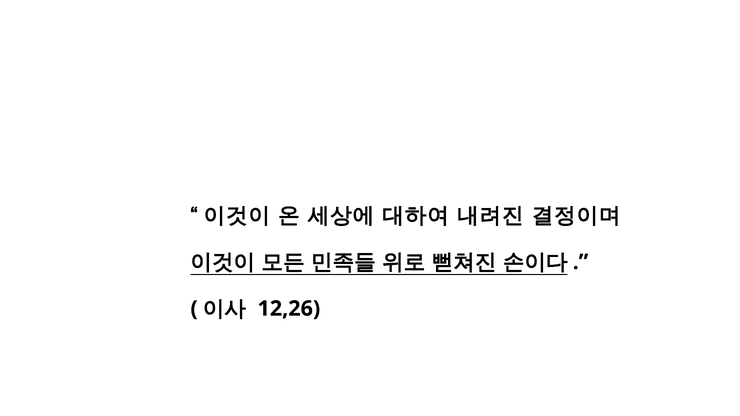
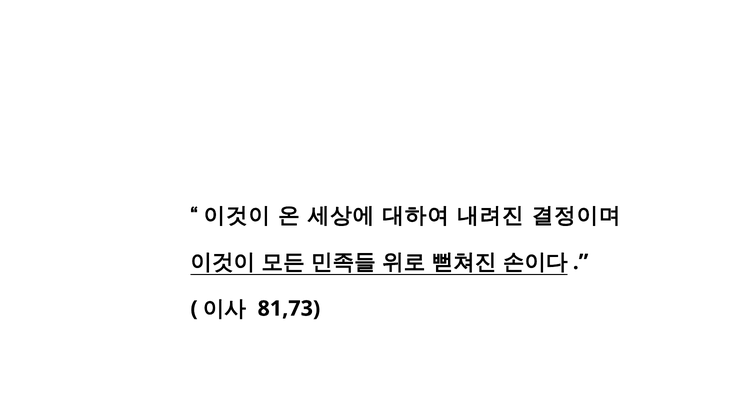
12,26: 12,26 -> 81,73 (289, 309)
